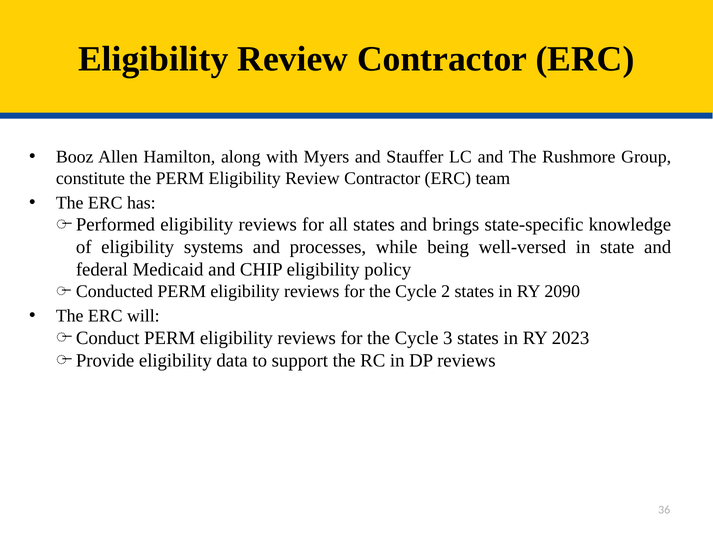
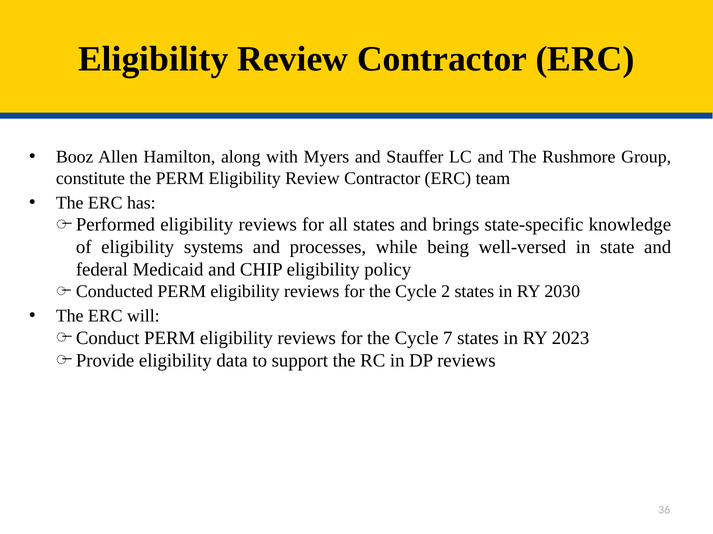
2090: 2090 -> 2030 (562, 292)
3: 3 -> 7 (448, 338)
